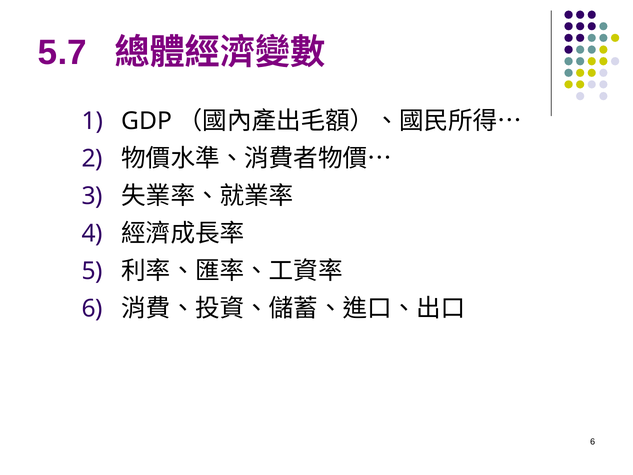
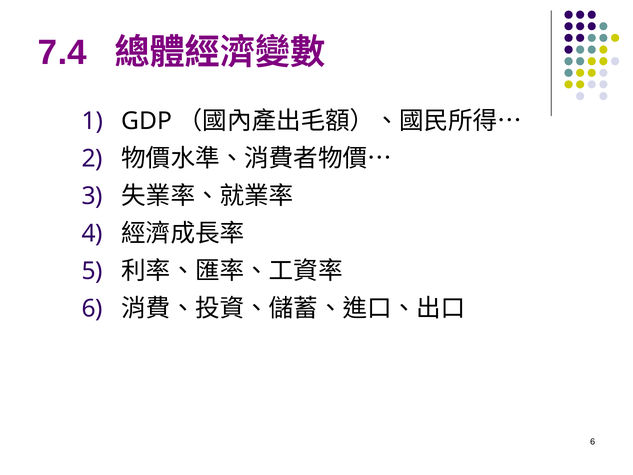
5.7: 5.7 -> 7.4 (62, 52)
